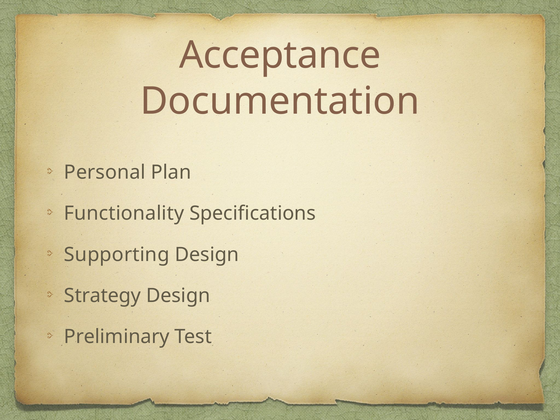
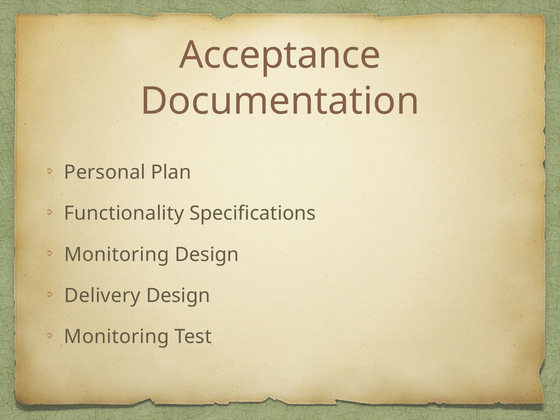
Supporting: Supporting -> Monitoring (117, 255)
Strategy: Strategy -> Delivery (102, 296)
Preliminary: Preliminary -> Monitoring (117, 337)
